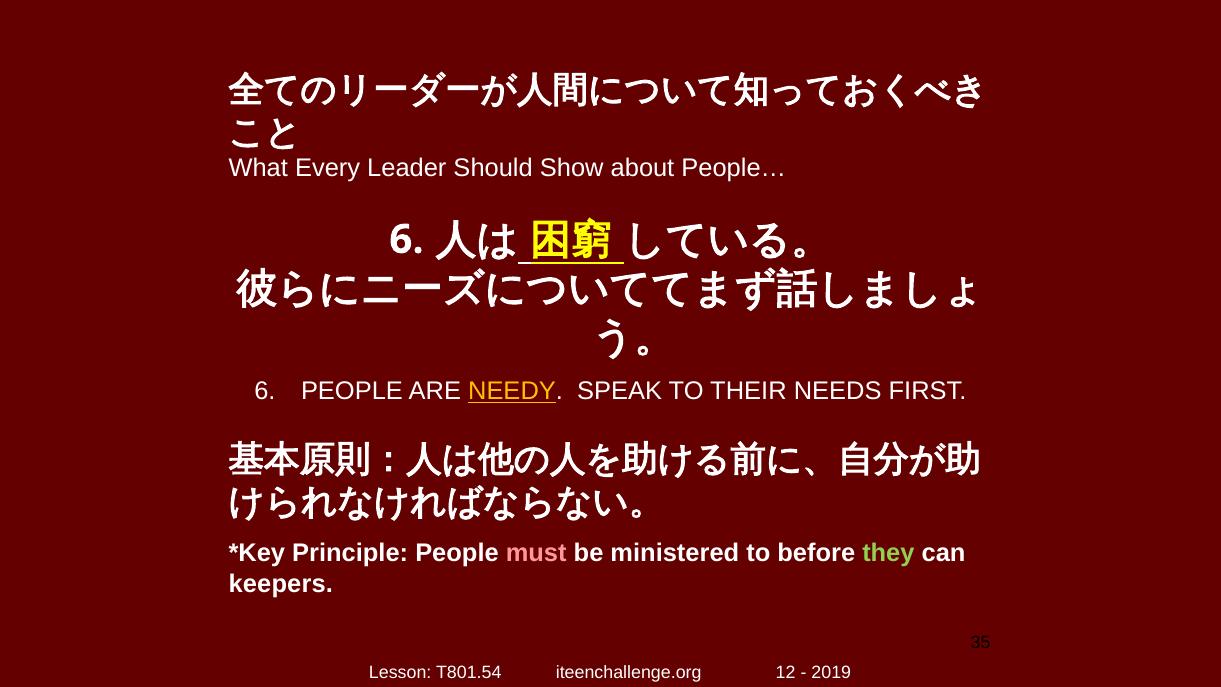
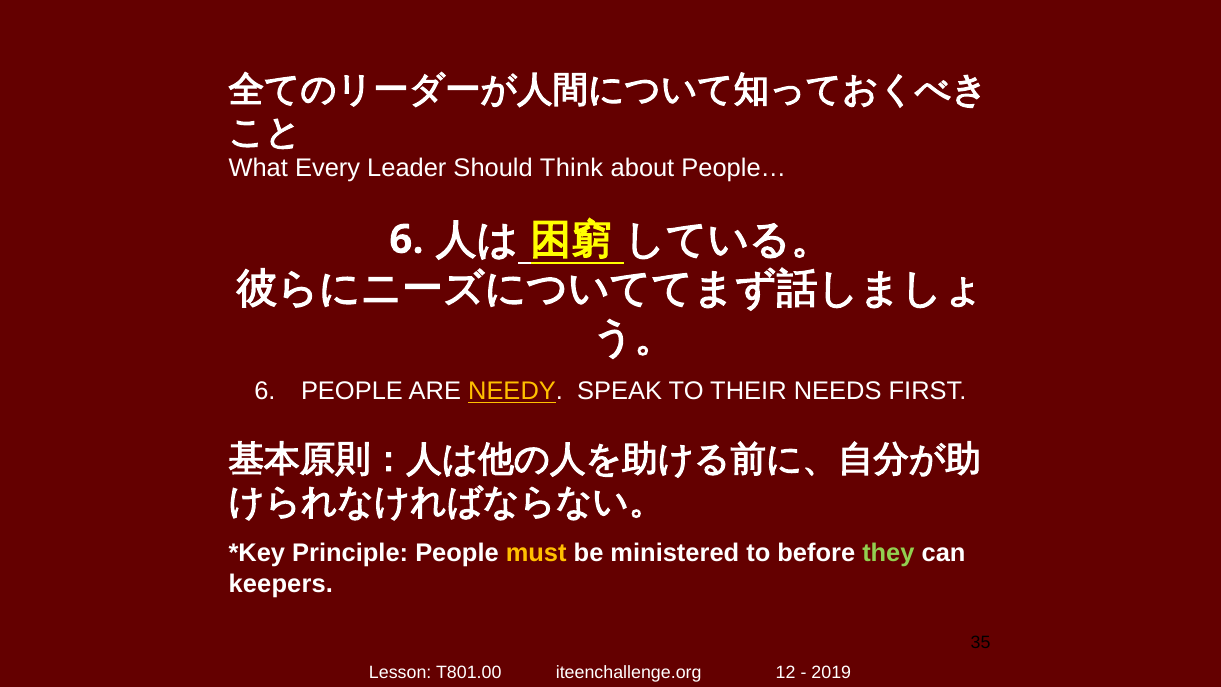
Show: Show -> Think (572, 168)
must colour: pink -> yellow (536, 553)
T801.54: T801.54 -> T801.00 (469, 673)
